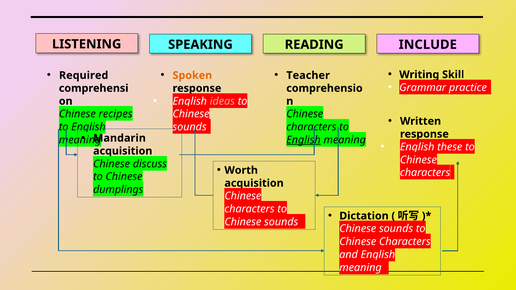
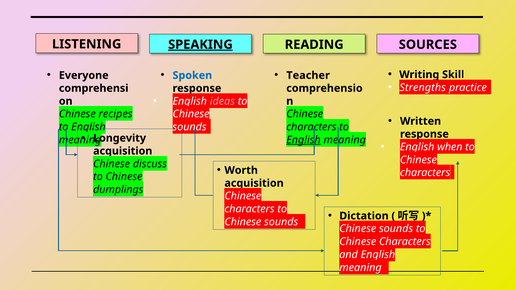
SPEAKING underline: none -> present (200, 45)
INCLUDE: INCLUDE -> SOURCES (428, 45)
Required: Required -> Everyone (84, 75)
Spoken colour: orange -> blue (192, 75)
Grammar: Grammar -> Strengths (423, 88)
Mandarin: Mandarin -> Longevity (120, 138)
these: these -> when (450, 147)
